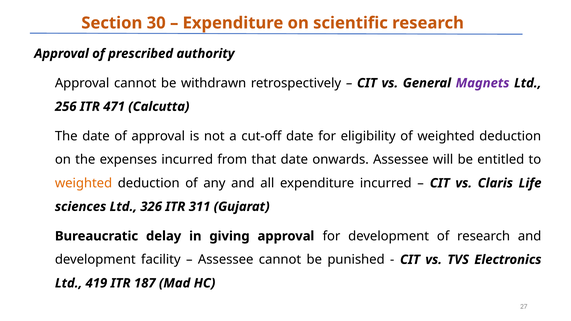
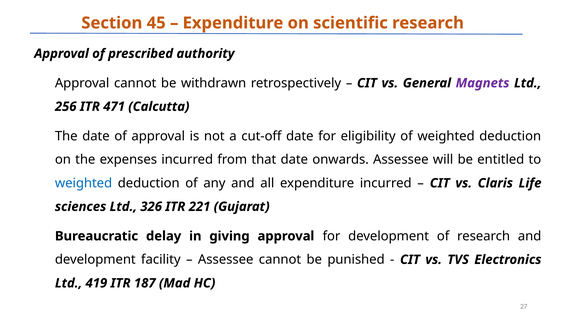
30: 30 -> 45 (156, 23)
weighted colour: orange -> blue (84, 183)
311: 311 -> 221 (200, 207)
